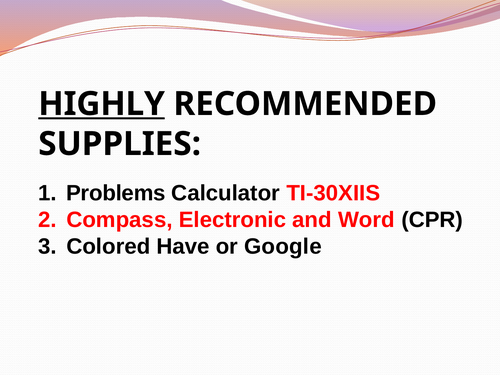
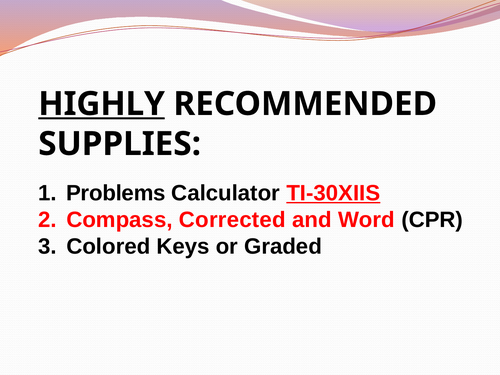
TI-30XIIS underline: none -> present (333, 193)
Electronic: Electronic -> Corrected (232, 220)
Have: Have -> Keys (183, 247)
Google: Google -> Graded (283, 247)
